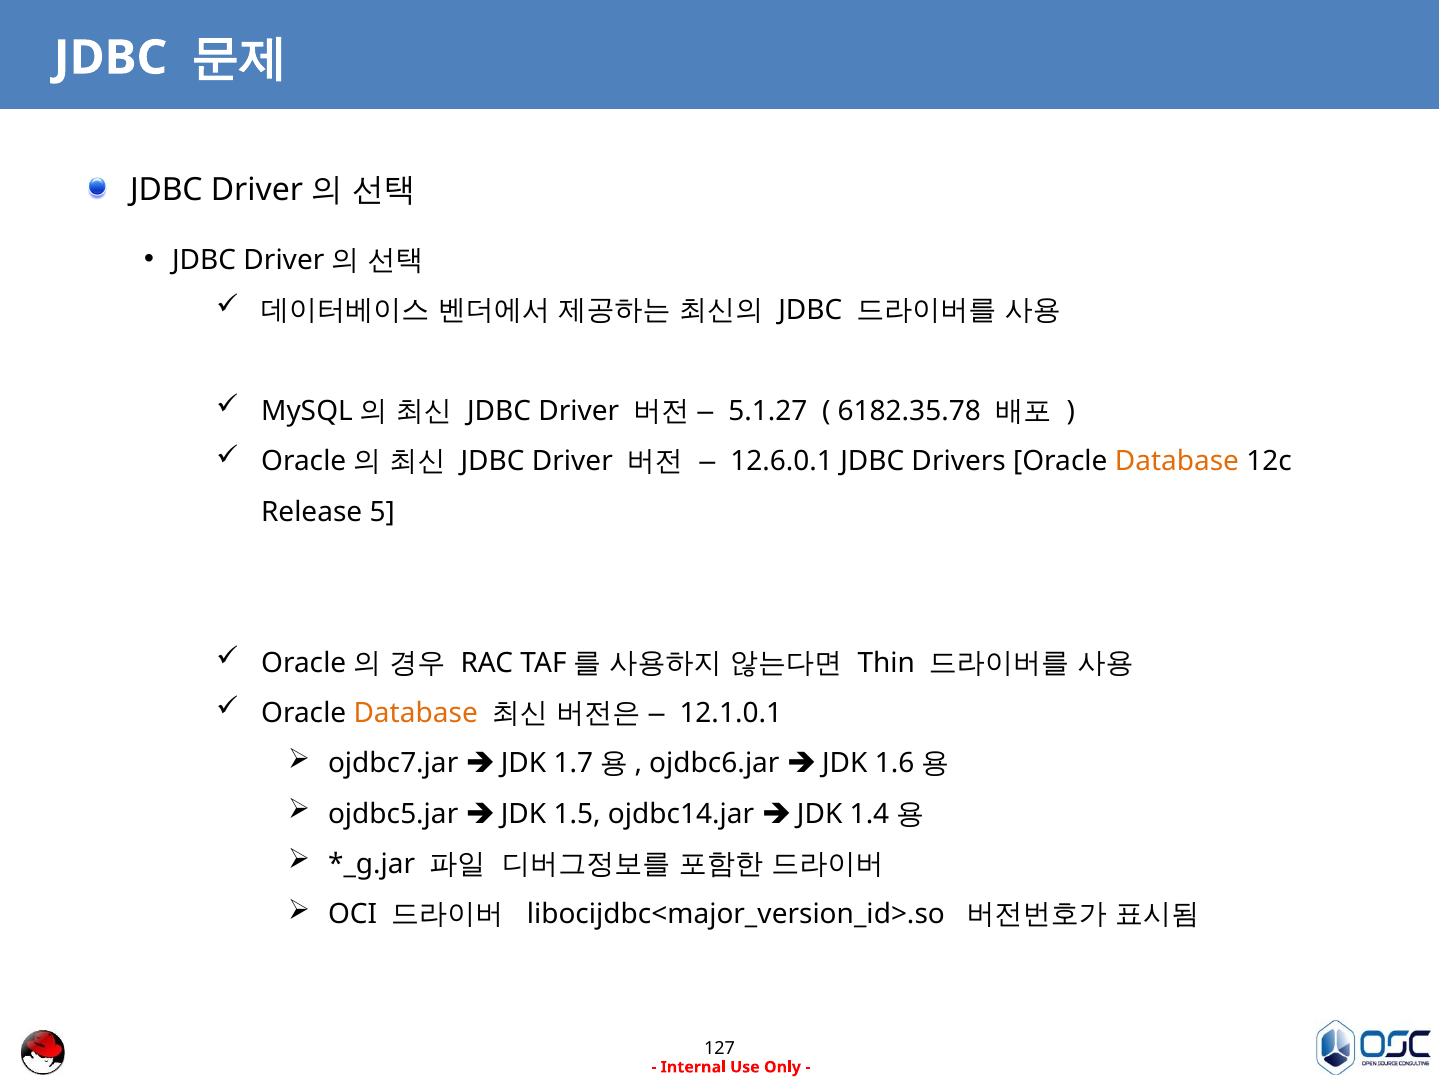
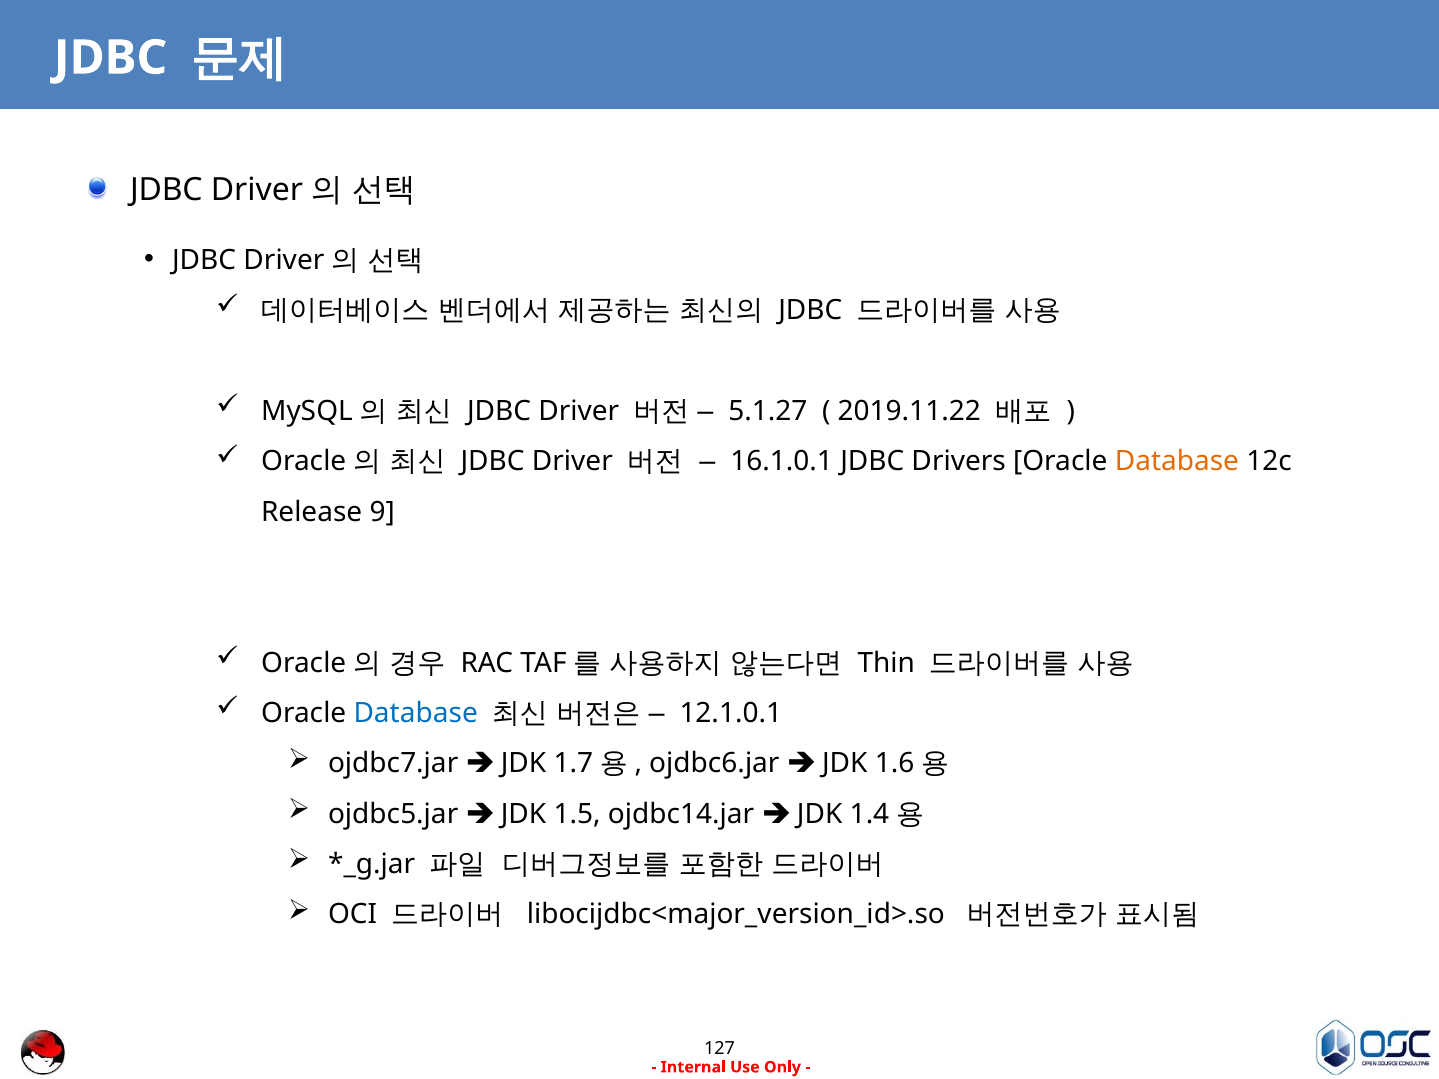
6182.35.78: 6182.35.78 -> 2019.11.22 (909, 411)
12.6.0.1: 12.6.0.1 -> 16.1.0.1 (782, 462)
5: 5 -> 9 (382, 512)
Database colour: orange -> blue (416, 713)
